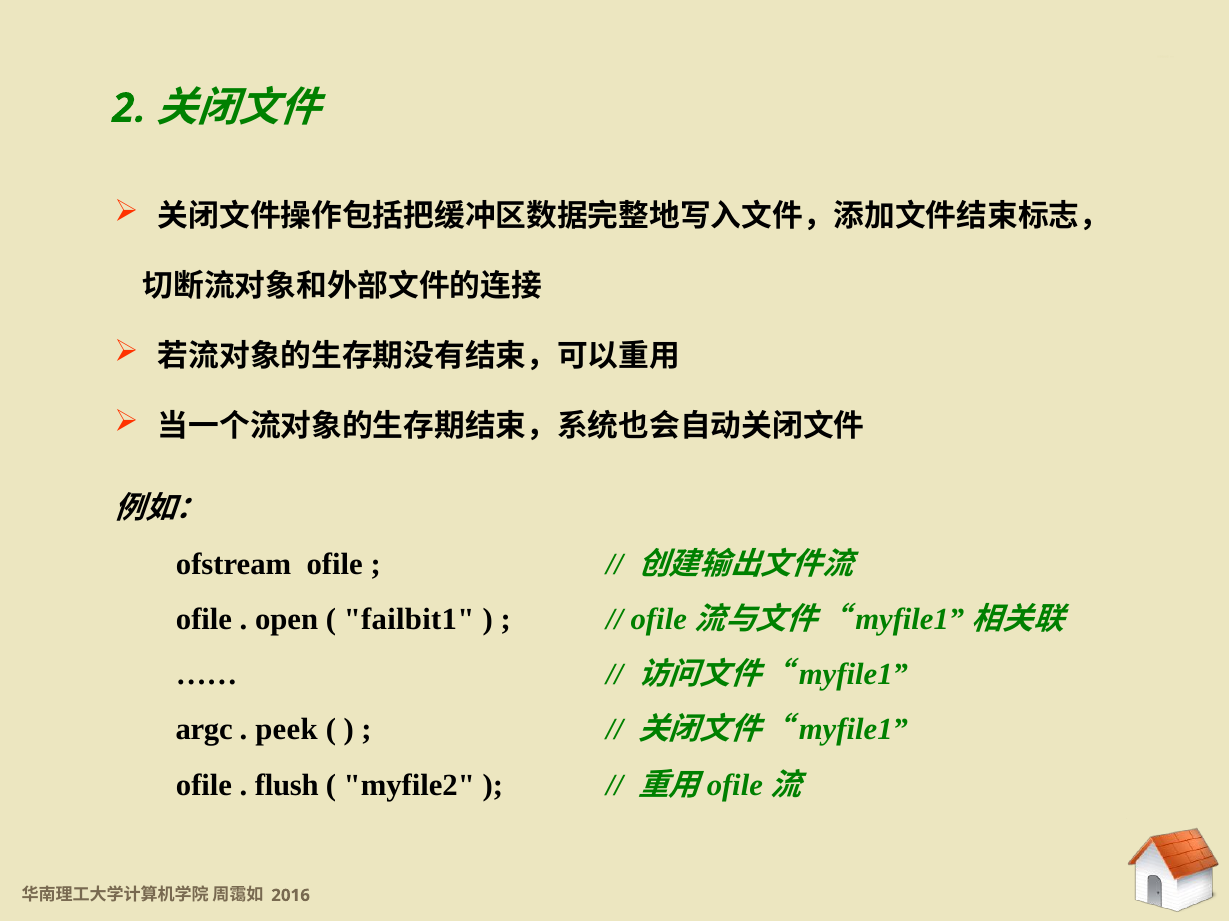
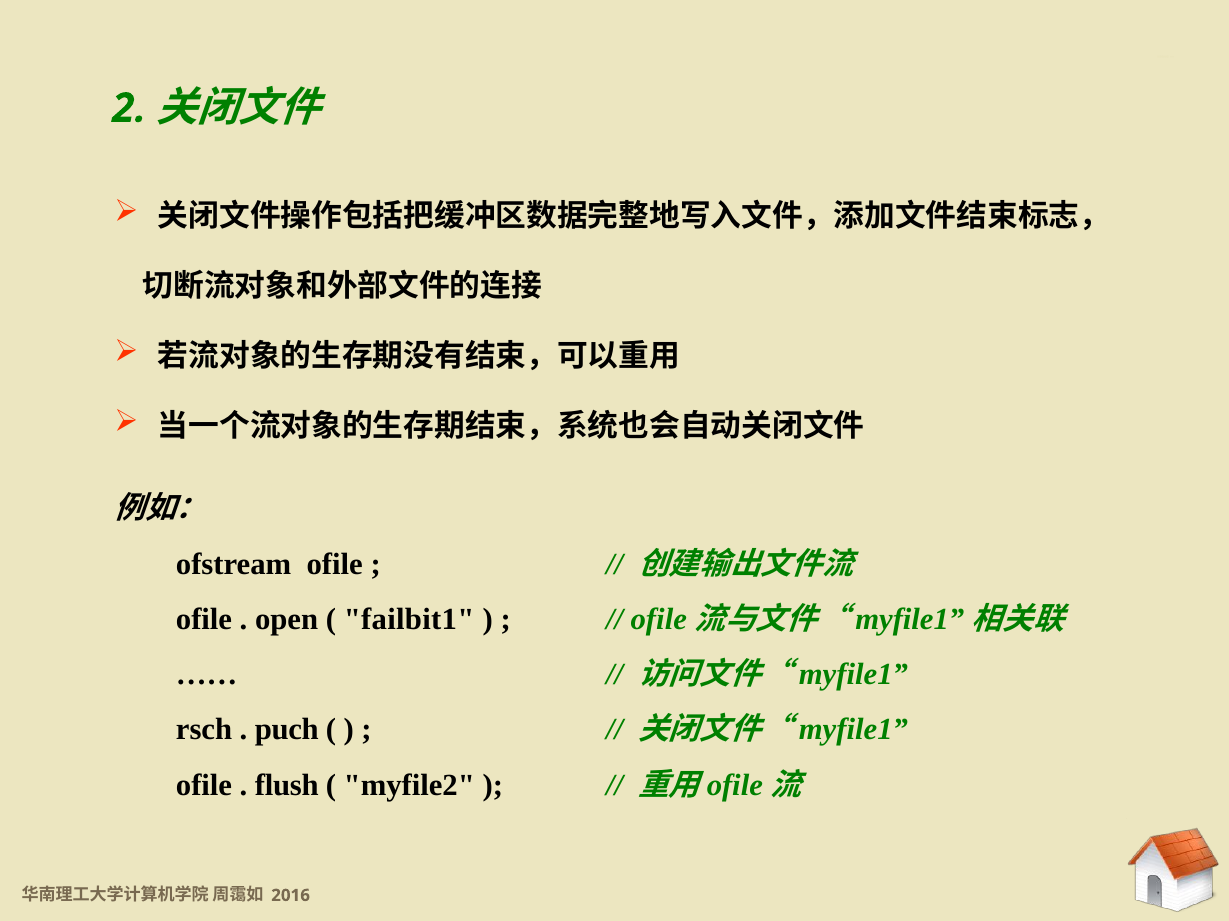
argc: argc -> rsch (204, 730)
peek: peek -> puch (287, 730)
